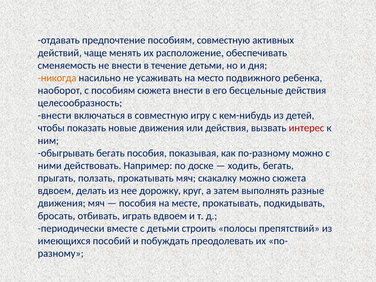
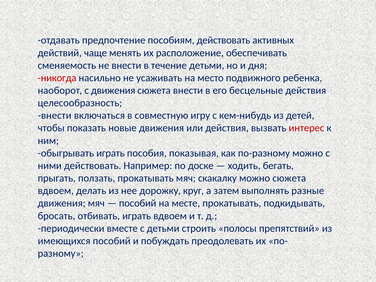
пособиям совместную: совместную -> действовать (223, 40)
никогда colour: orange -> red (57, 78)
с пособиям: пособиям -> движения (113, 90)
обыгрывать бегать: бегать -> играть (111, 153)
пособия: пособия -> пособий (138, 203)
